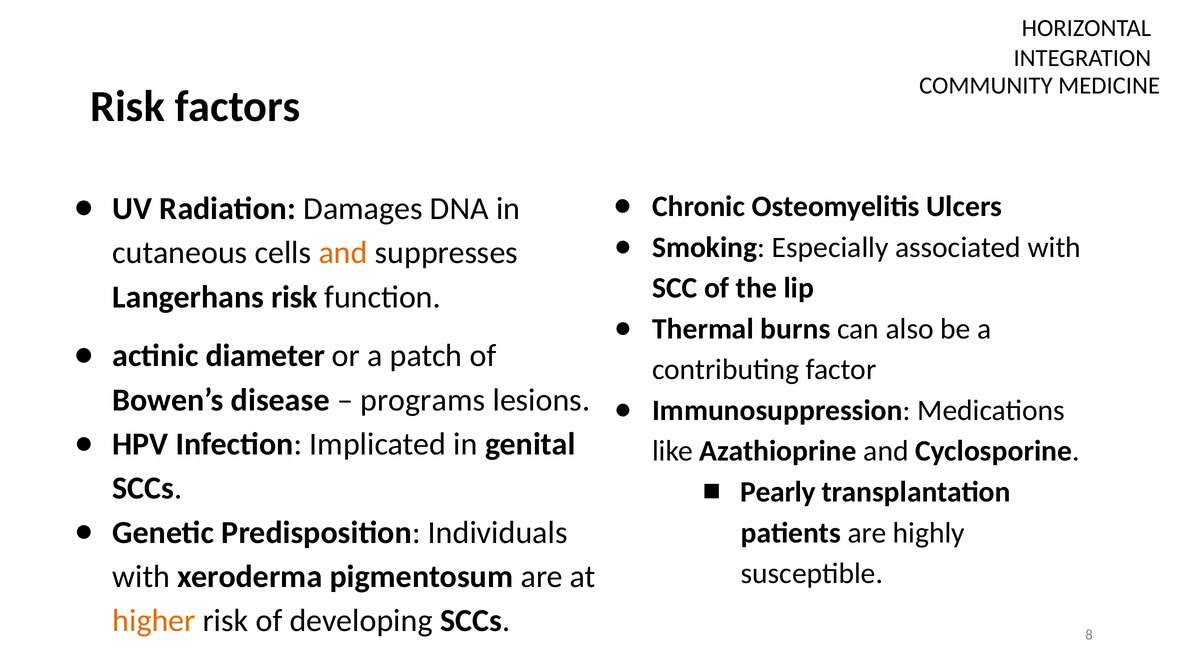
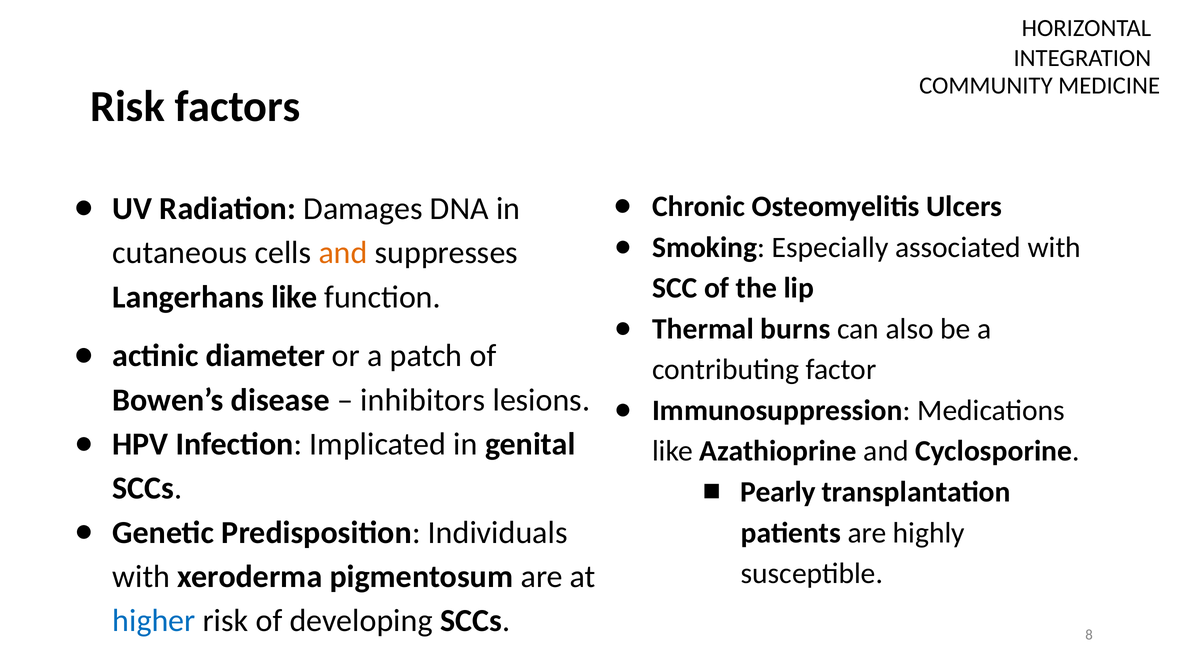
Langerhans risk: risk -> like (294, 297)
programs: programs -> inhibitors (423, 400)
higher colour: orange -> blue (154, 621)
